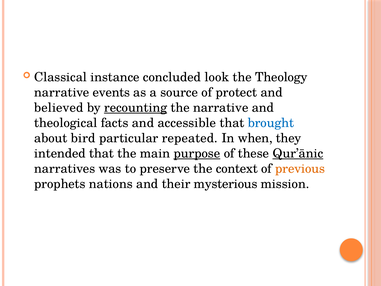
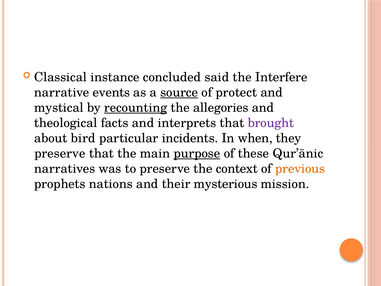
look: look -> said (217, 77)
Theology: Theology -> Interfere (281, 77)
source underline: none -> present (179, 92)
believed: believed -> mystical (59, 108)
the narrative: narrative -> allegories (221, 108)
accessible: accessible -> interprets (187, 123)
brought colour: blue -> purple (271, 123)
repeated: repeated -> incidents (190, 138)
intended: intended -> preserve (60, 153)
Qur’ānic underline: present -> none (298, 153)
